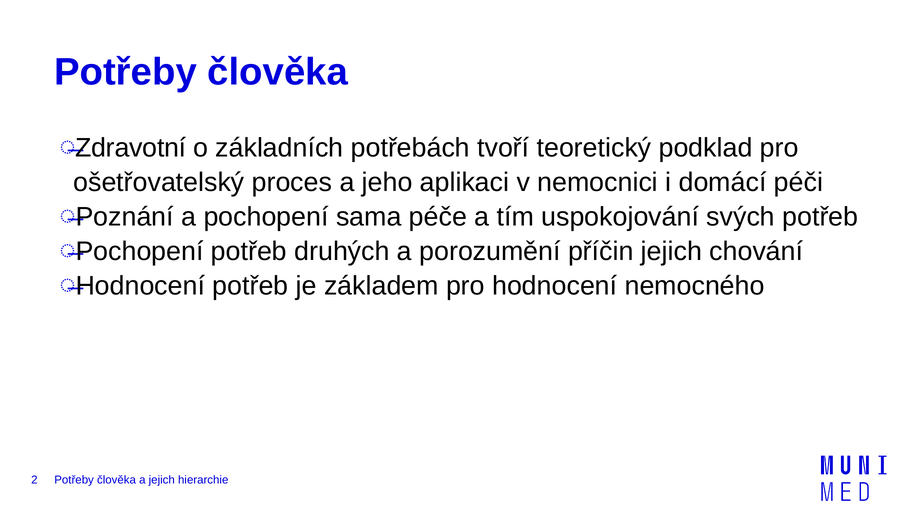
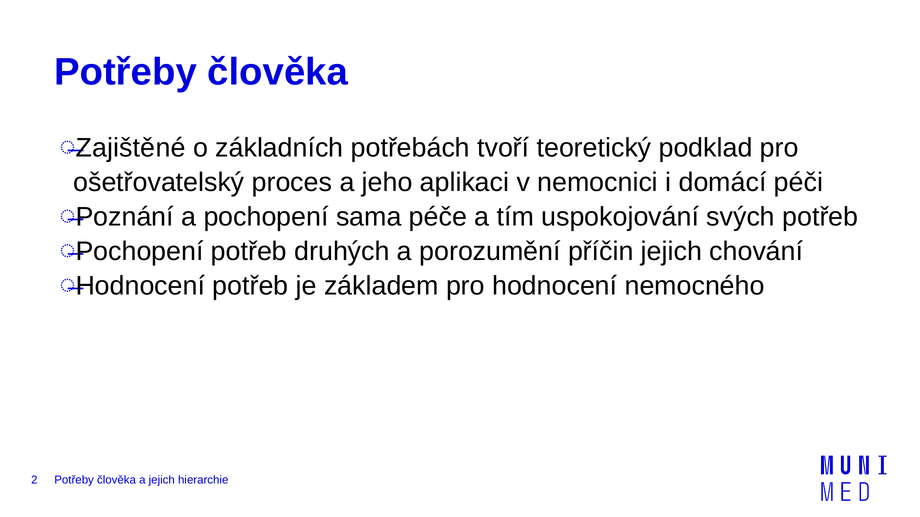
Zdravotní: Zdravotní -> Zajištěné (131, 148)
